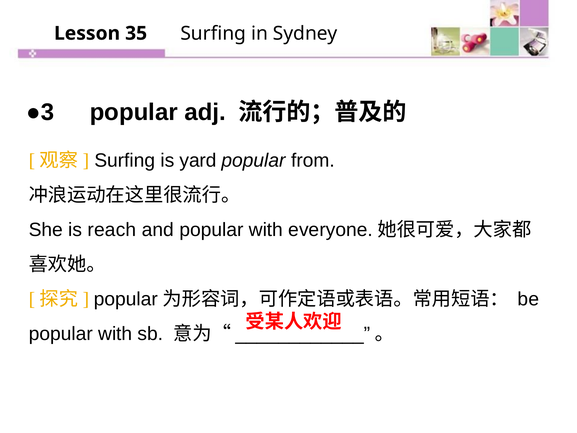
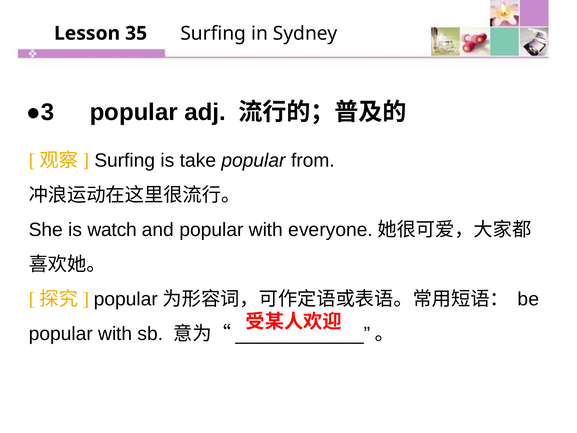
yard: yard -> take (198, 160)
reach: reach -> watch (112, 230)
